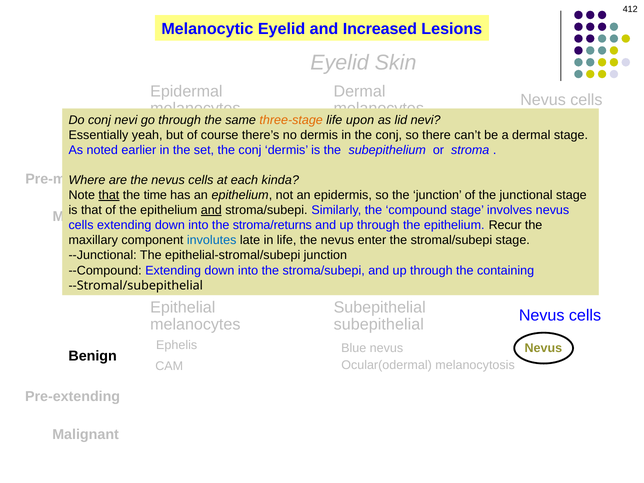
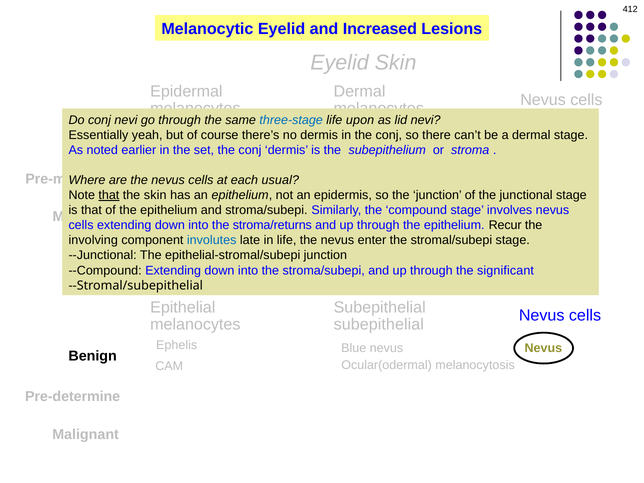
three-stage colour: orange -> blue (291, 120)
kinda: kinda -> usual (280, 180)
the time: time -> skin (155, 195)
and underline: present -> none (211, 210)
maxillary: maxillary -> involving (93, 240)
containing: containing -> significant (505, 270)
Pre-extending: Pre-extending -> Pre-determine (73, 397)
